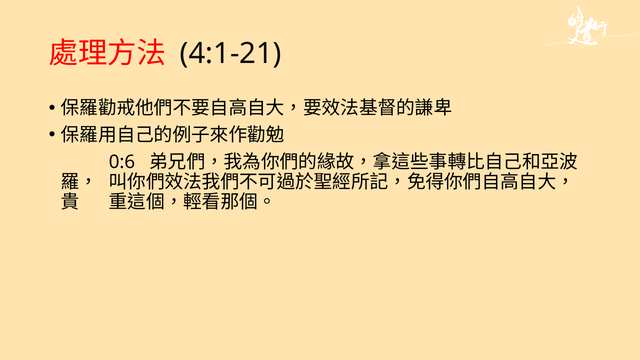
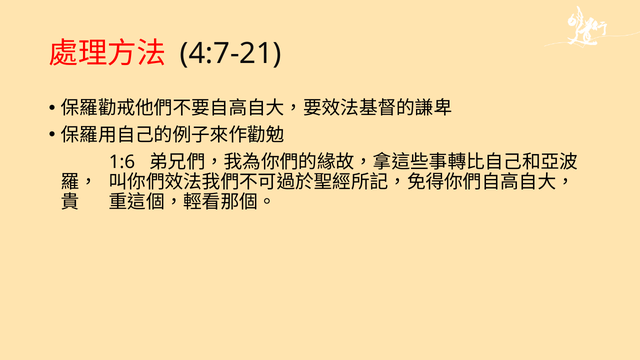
4:1-21: 4:1-21 -> 4:7-21 (231, 54)
0:6: 0:6 -> 1:6 (122, 162)
